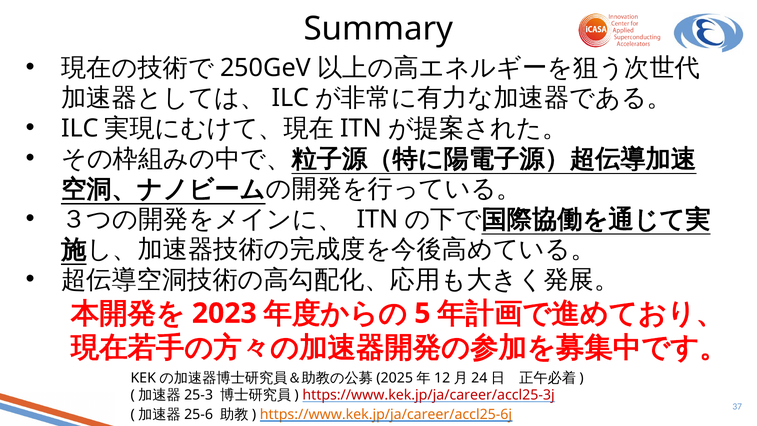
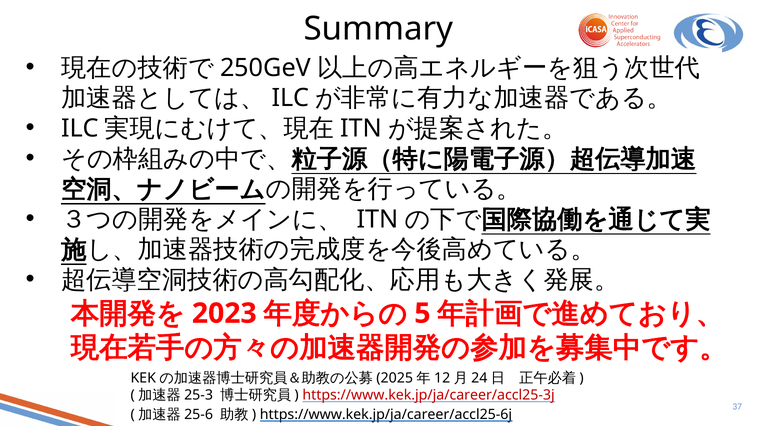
https://www.kek.jp/ja/career/accl25-6j colour: orange -> black (386, 414)
